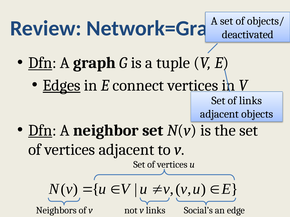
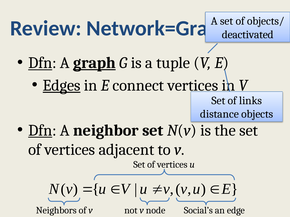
graph underline: none -> present (94, 63)
adjacent: adjacent -> distance (219, 114)
v links: links -> node (156, 211)
